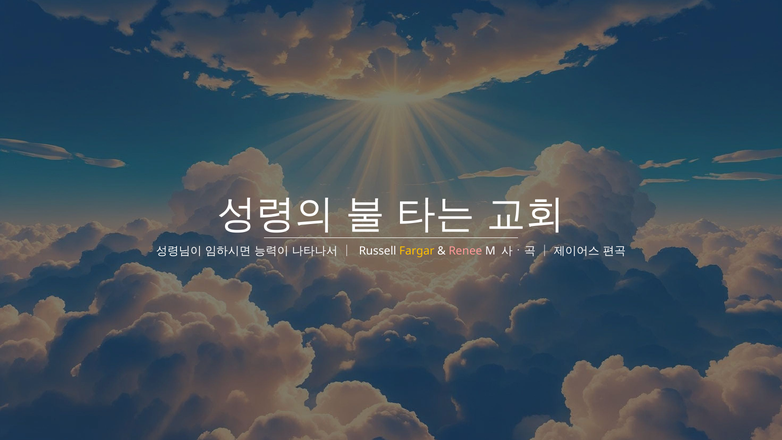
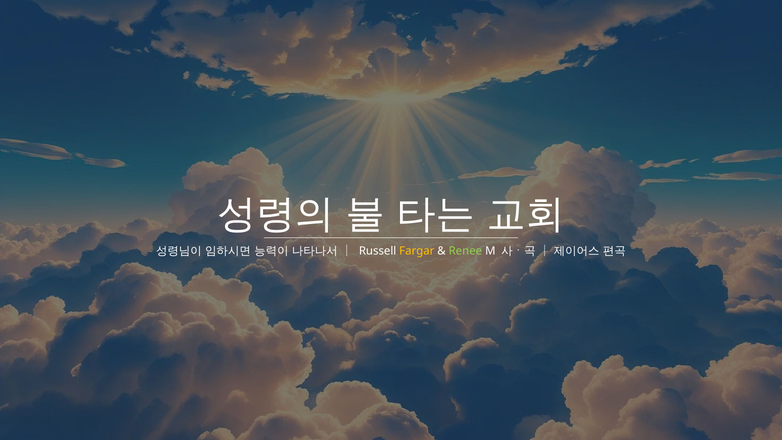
Renee colour: pink -> light green (465, 251)
